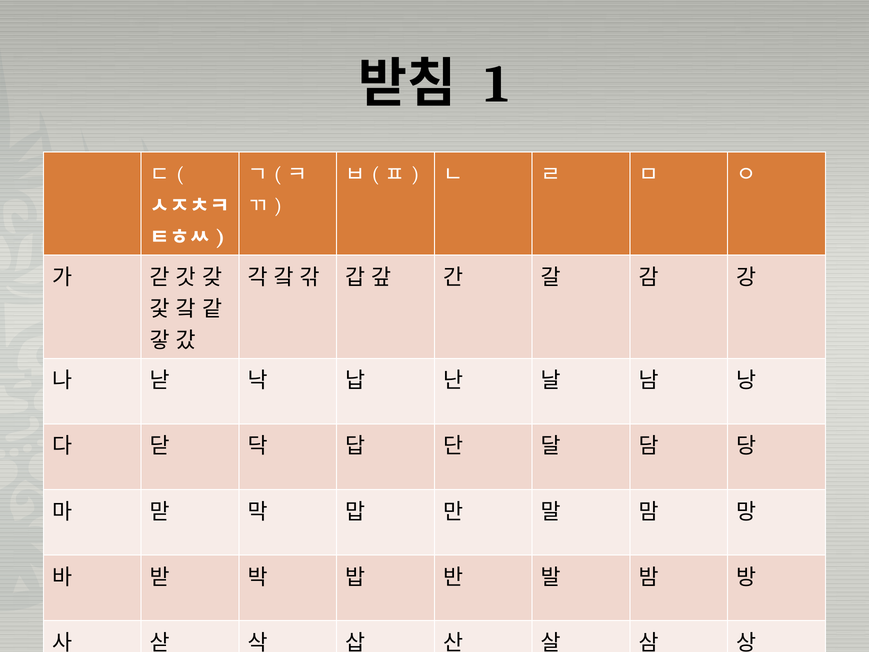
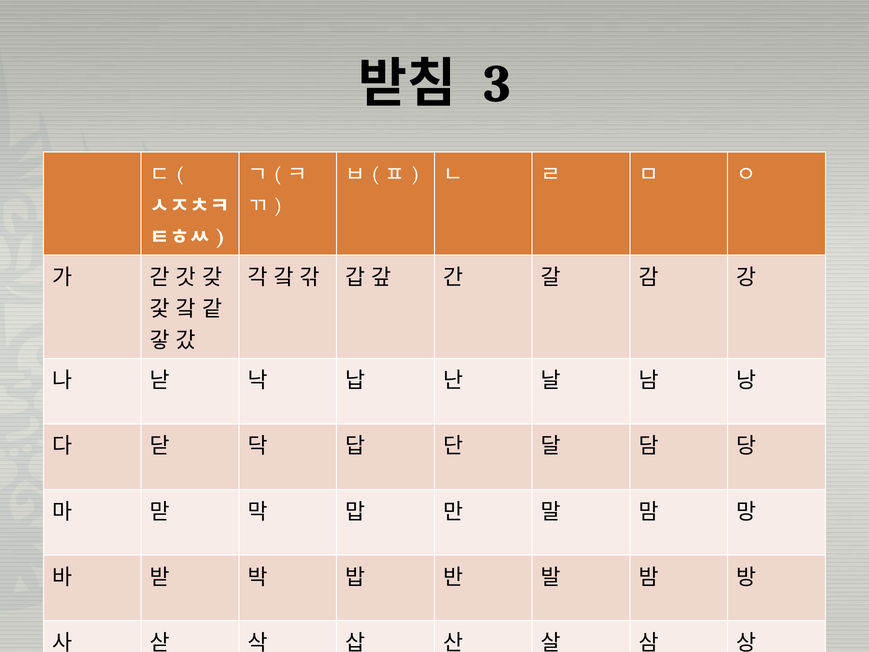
1: 1 -> 3 (497, 84)
